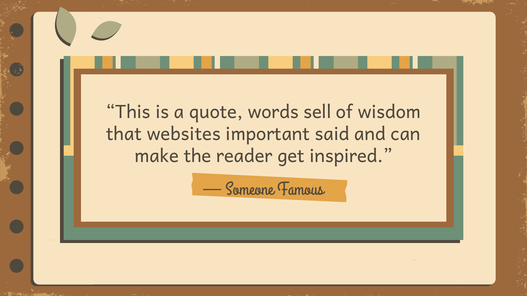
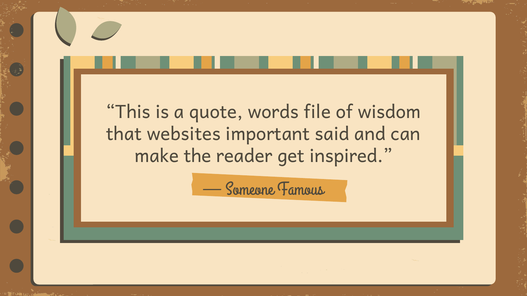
sell: sell -> file (317, 112)
